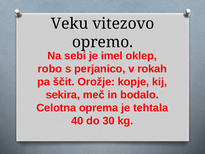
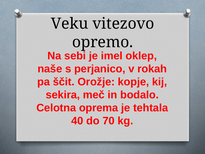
robo: robo -> naše (50, 69)
30: 30 -> 70 (109, 121)
